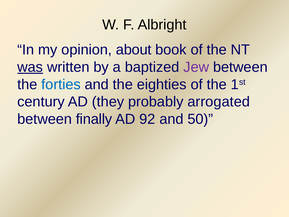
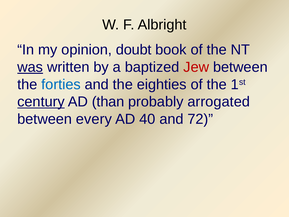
about: about -> doubt (134, 50)
Jew colour: purple -> red (196, 67)
century underline: none -> present (41, 102)
they: they -> than (108, 102)
finally: finally -> every (94, 119)
92: 92 -> 40 (147, 119)
50: 50 -> 72 (200, 119)
